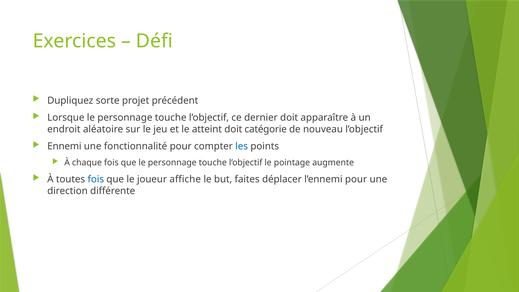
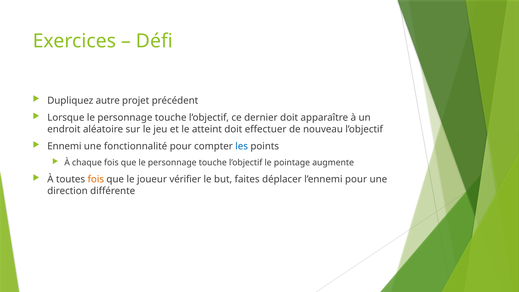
sorte: sorte -> autre (108, 100)
catégorie: catégorie -> effectuer (266, 129)
fois colour: blue -> orange (96, 179)
affiche: affiche -> vérifier (185, 179)
